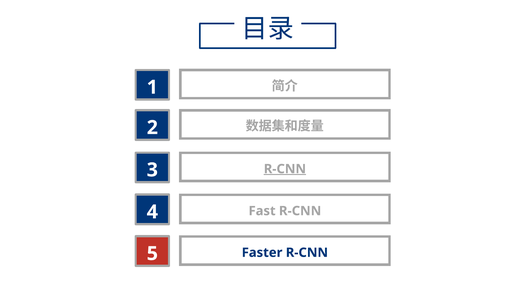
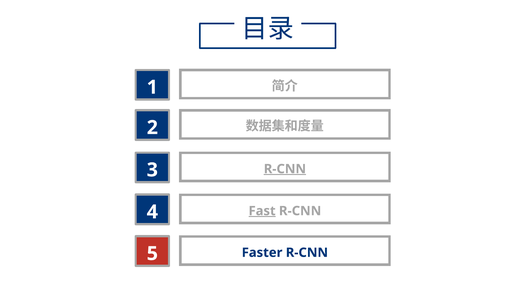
Fast underline: none -> present (262, 211)
